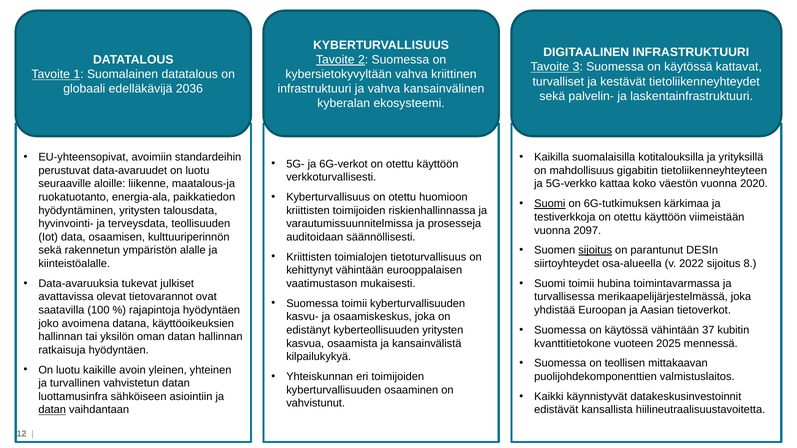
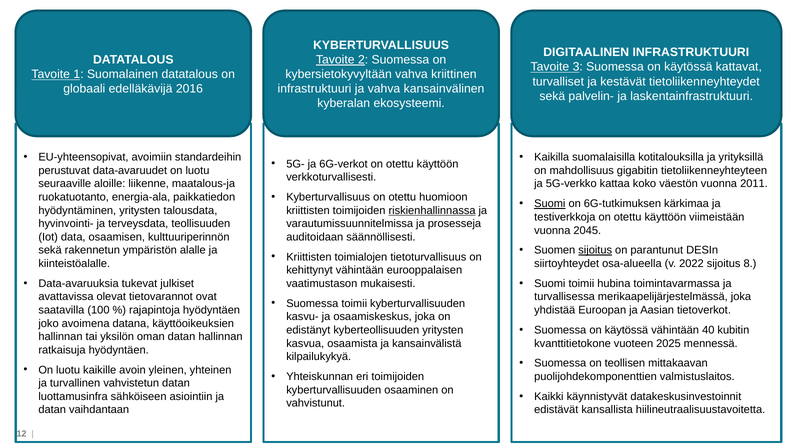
2036: 2036 -> 2016 (189, 89)
2020: 2020 -> 2011 (754, 184)
riskienhallinnassa underline: none -> present (432, 211)
2097: 2097 -> 2045 (587, 231)
37: 37 -> 40 (708, 330)
datan underline: present -> none (52, 410)
